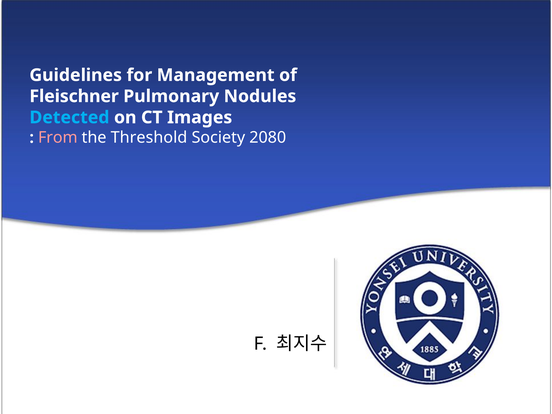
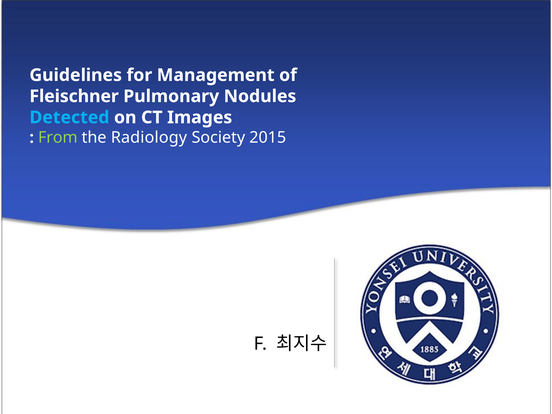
From colour: pink -> light green (58, 138)
Threshold: Threshold -> Radiology (149, 138)
2080: 2080 -> 2015 (268, 138)
